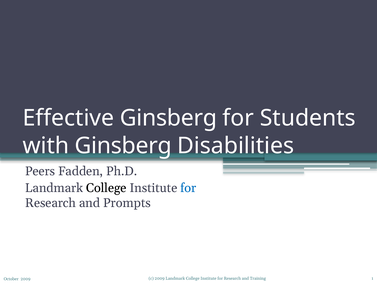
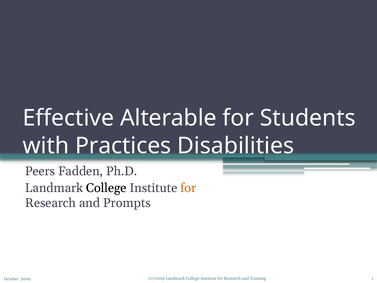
Effective Ginsberg: Ginsberg -> Alterable (168, 118)
with Ginsberg: Ginsberg -> Practices (123, 146)
for colour: blue -> orange (188, 188)
